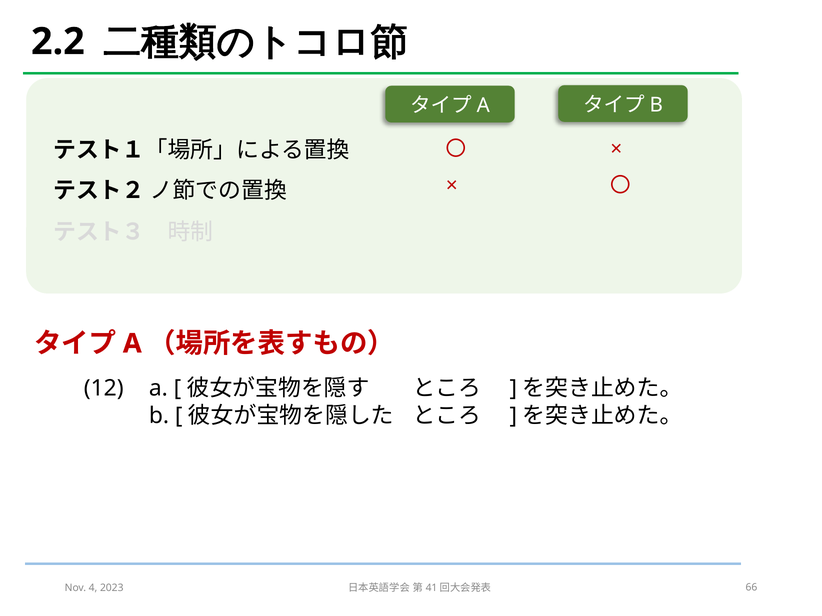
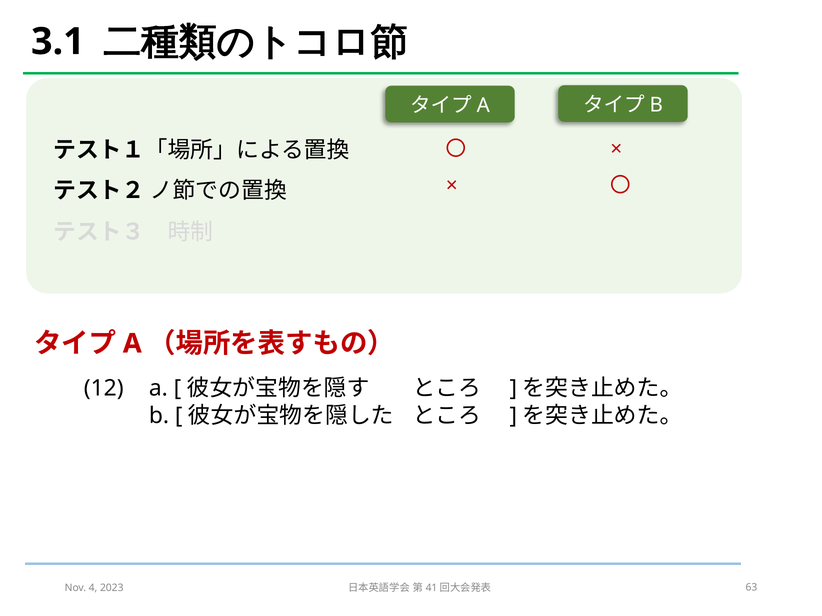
2.2: 2.2 -> 3.1 (58, 42)
66: 66 -> 63 (751, 588)
